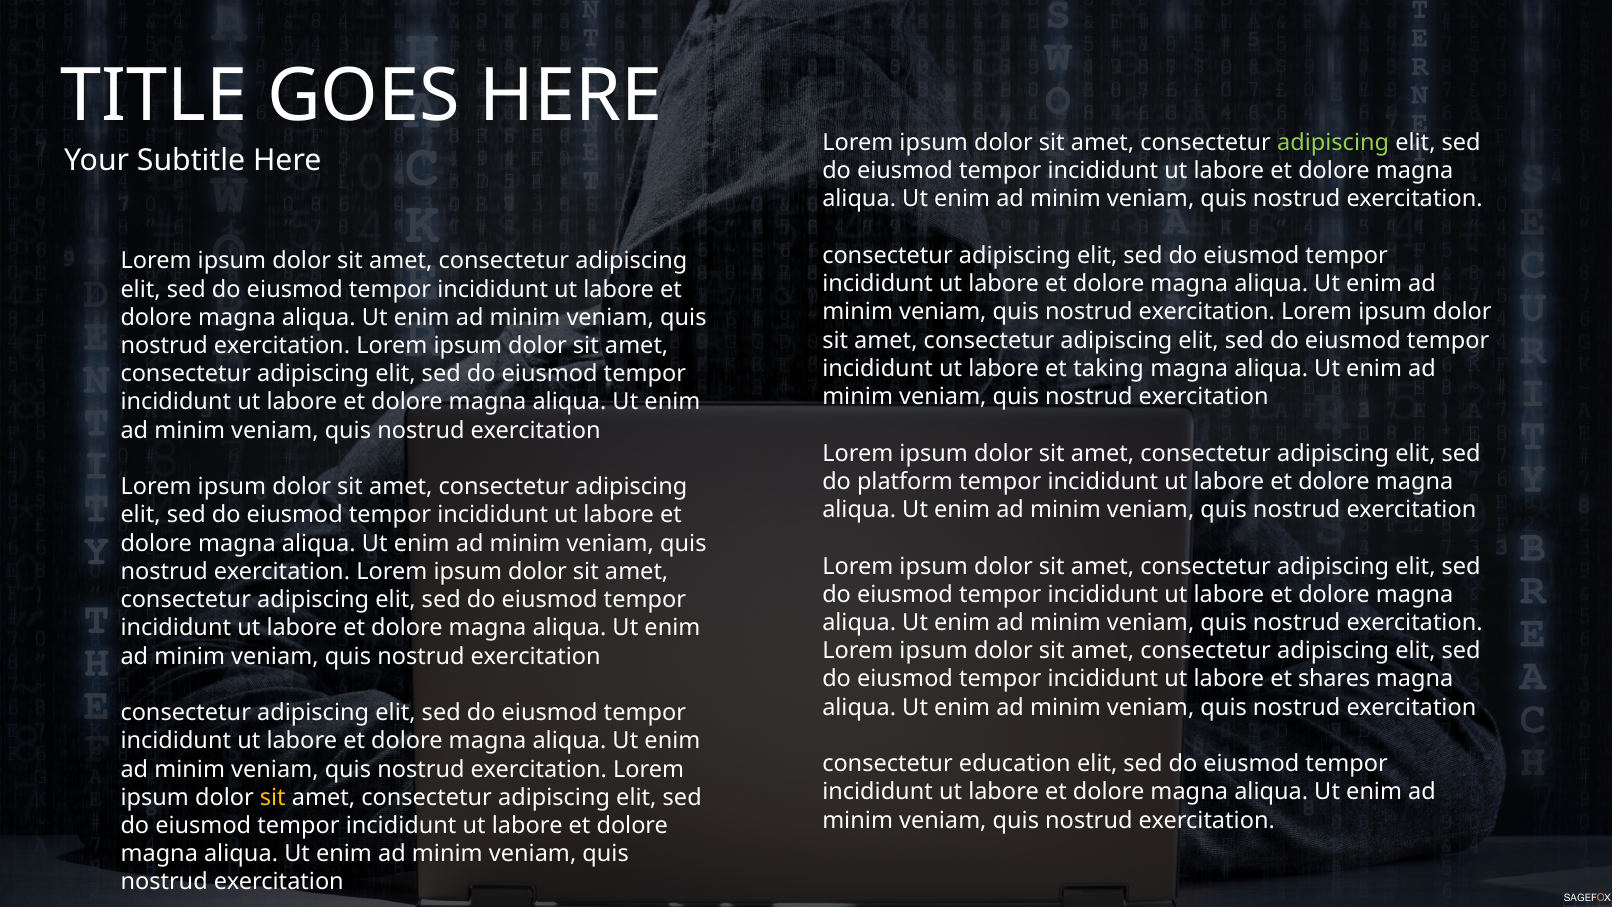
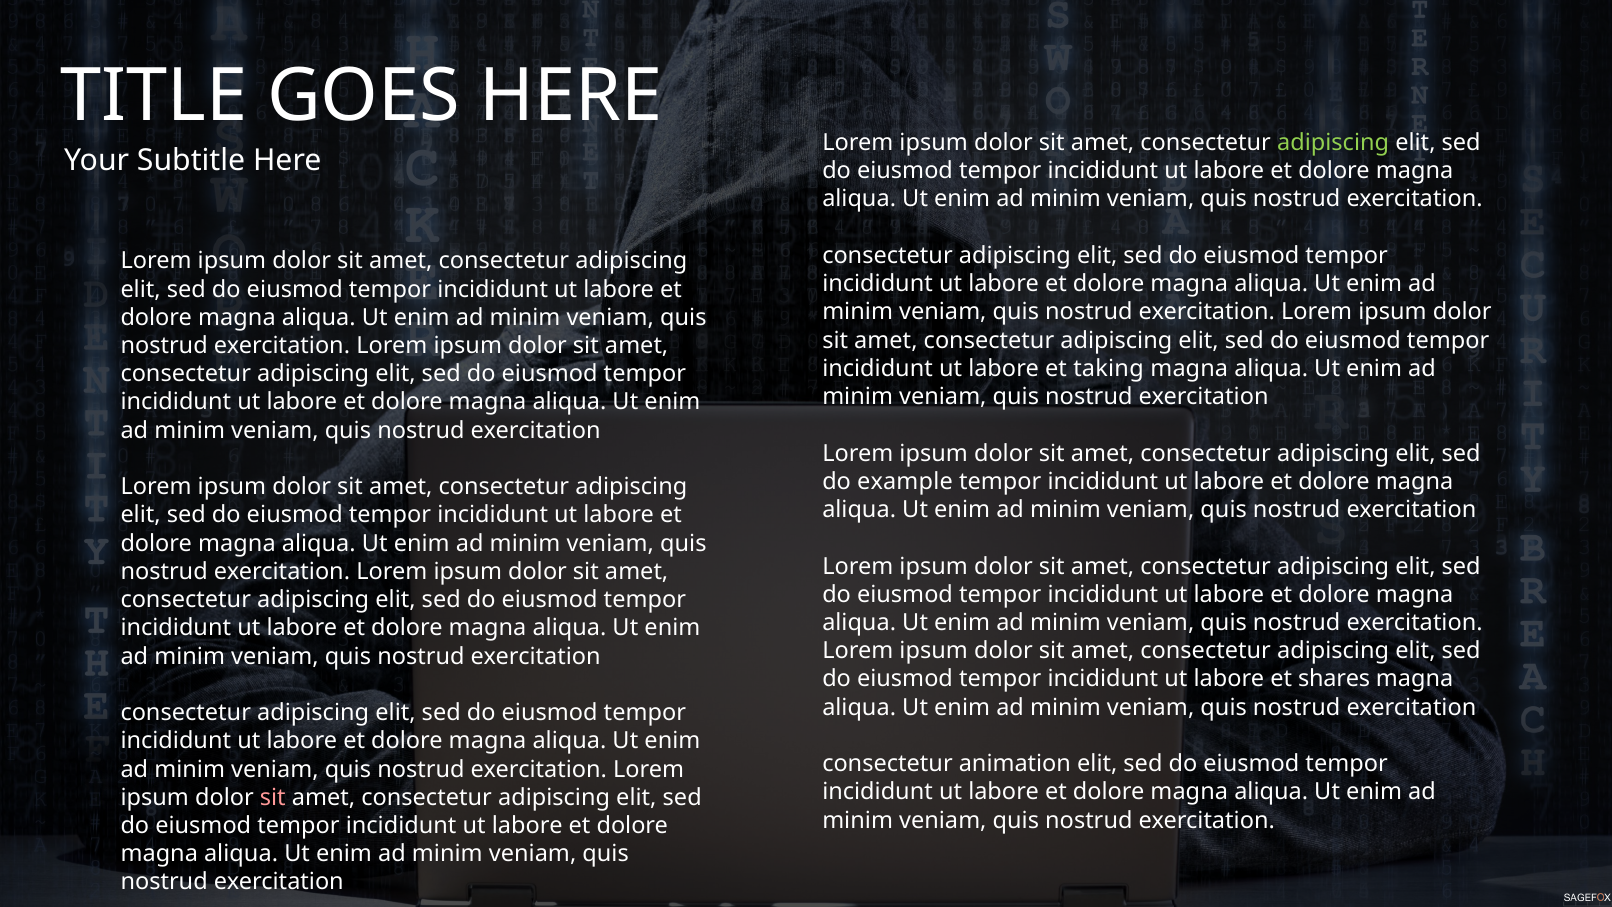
platform: platform -> example (905, 481)
education: education -> animation (1015, 764)
sit colour: yellow -> pink (273, 797)
